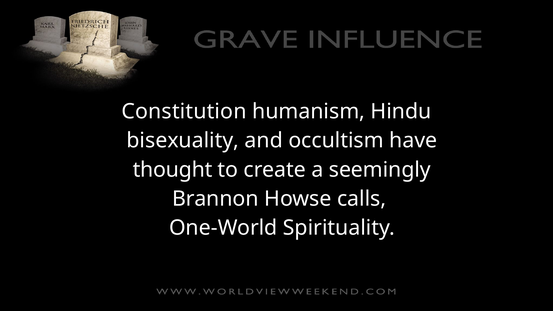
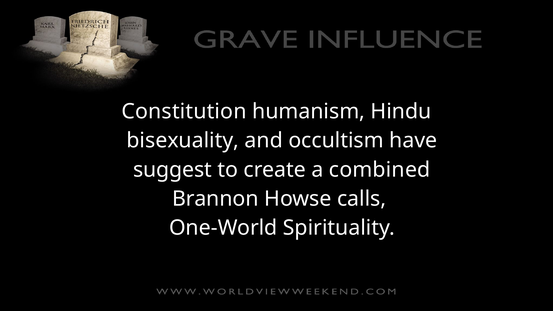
thought: thought -> suggest (173, 170)
seemingly: seemingly -> combined (380, 170)
